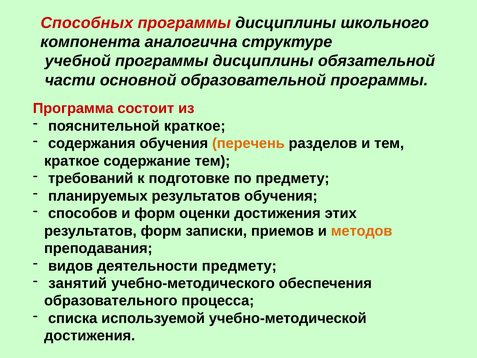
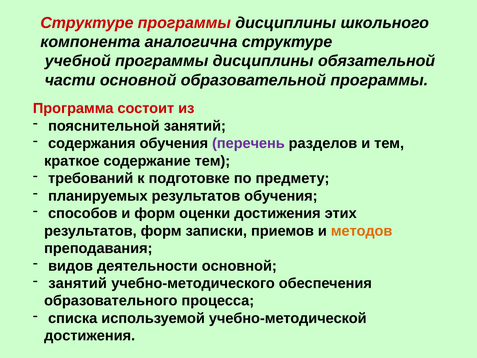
Способных: Способных -> Структуре (87, 23)
пояснительной краткое: краткое -> занятий (195, 126)
перечень colour: orange -> purple (248, 143)
деятельности предмету: предмету -> основной (239, 266)
